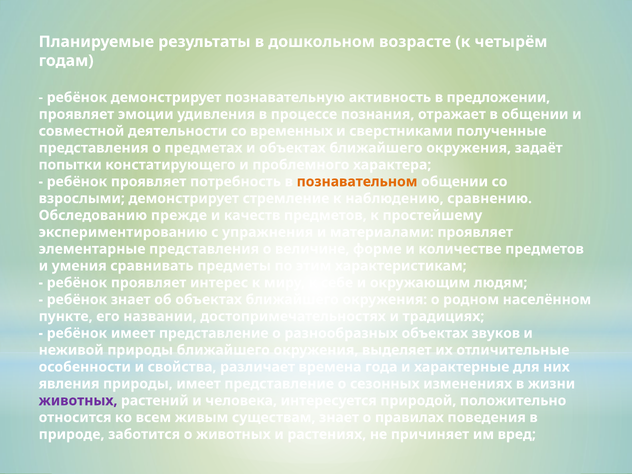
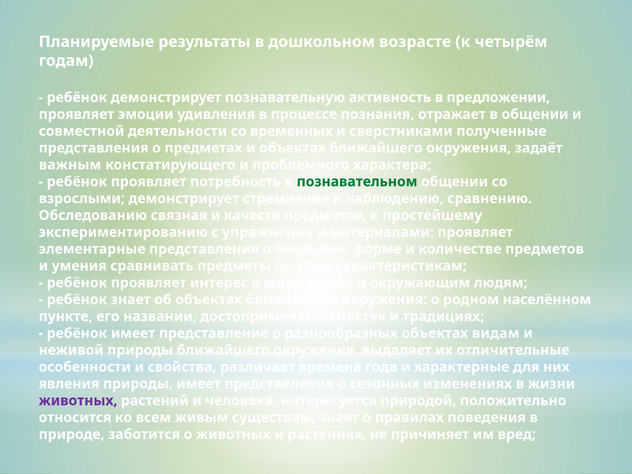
попытки: попытки -> важным (70, 165)
познавательном colour: orange -> green (357, 182)
прежде: прежде -> связная (179, 215)
звуков: звуков -> видам (496, 333)
